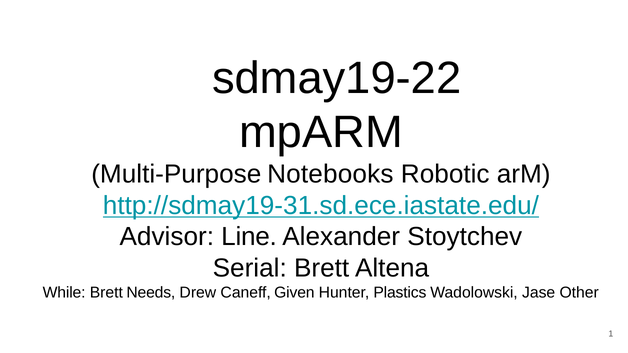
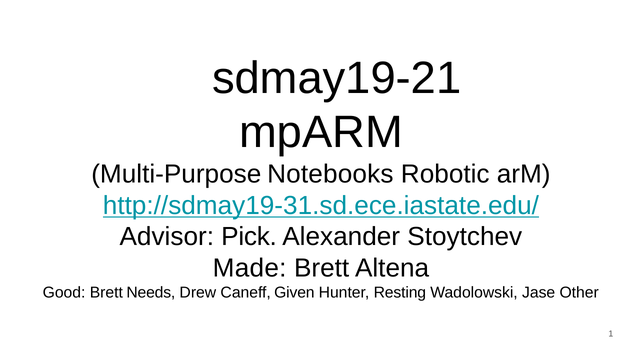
sdmay19-22: sdmay19-22 -> sdmay19-21 (337, 78)
Line: Line -> Pick (249, 237)
Serial: Serial -> Made (250, 268)
While: While -> Good (64, 293)
Plastics: Plastics -> Resting (400, 293)
